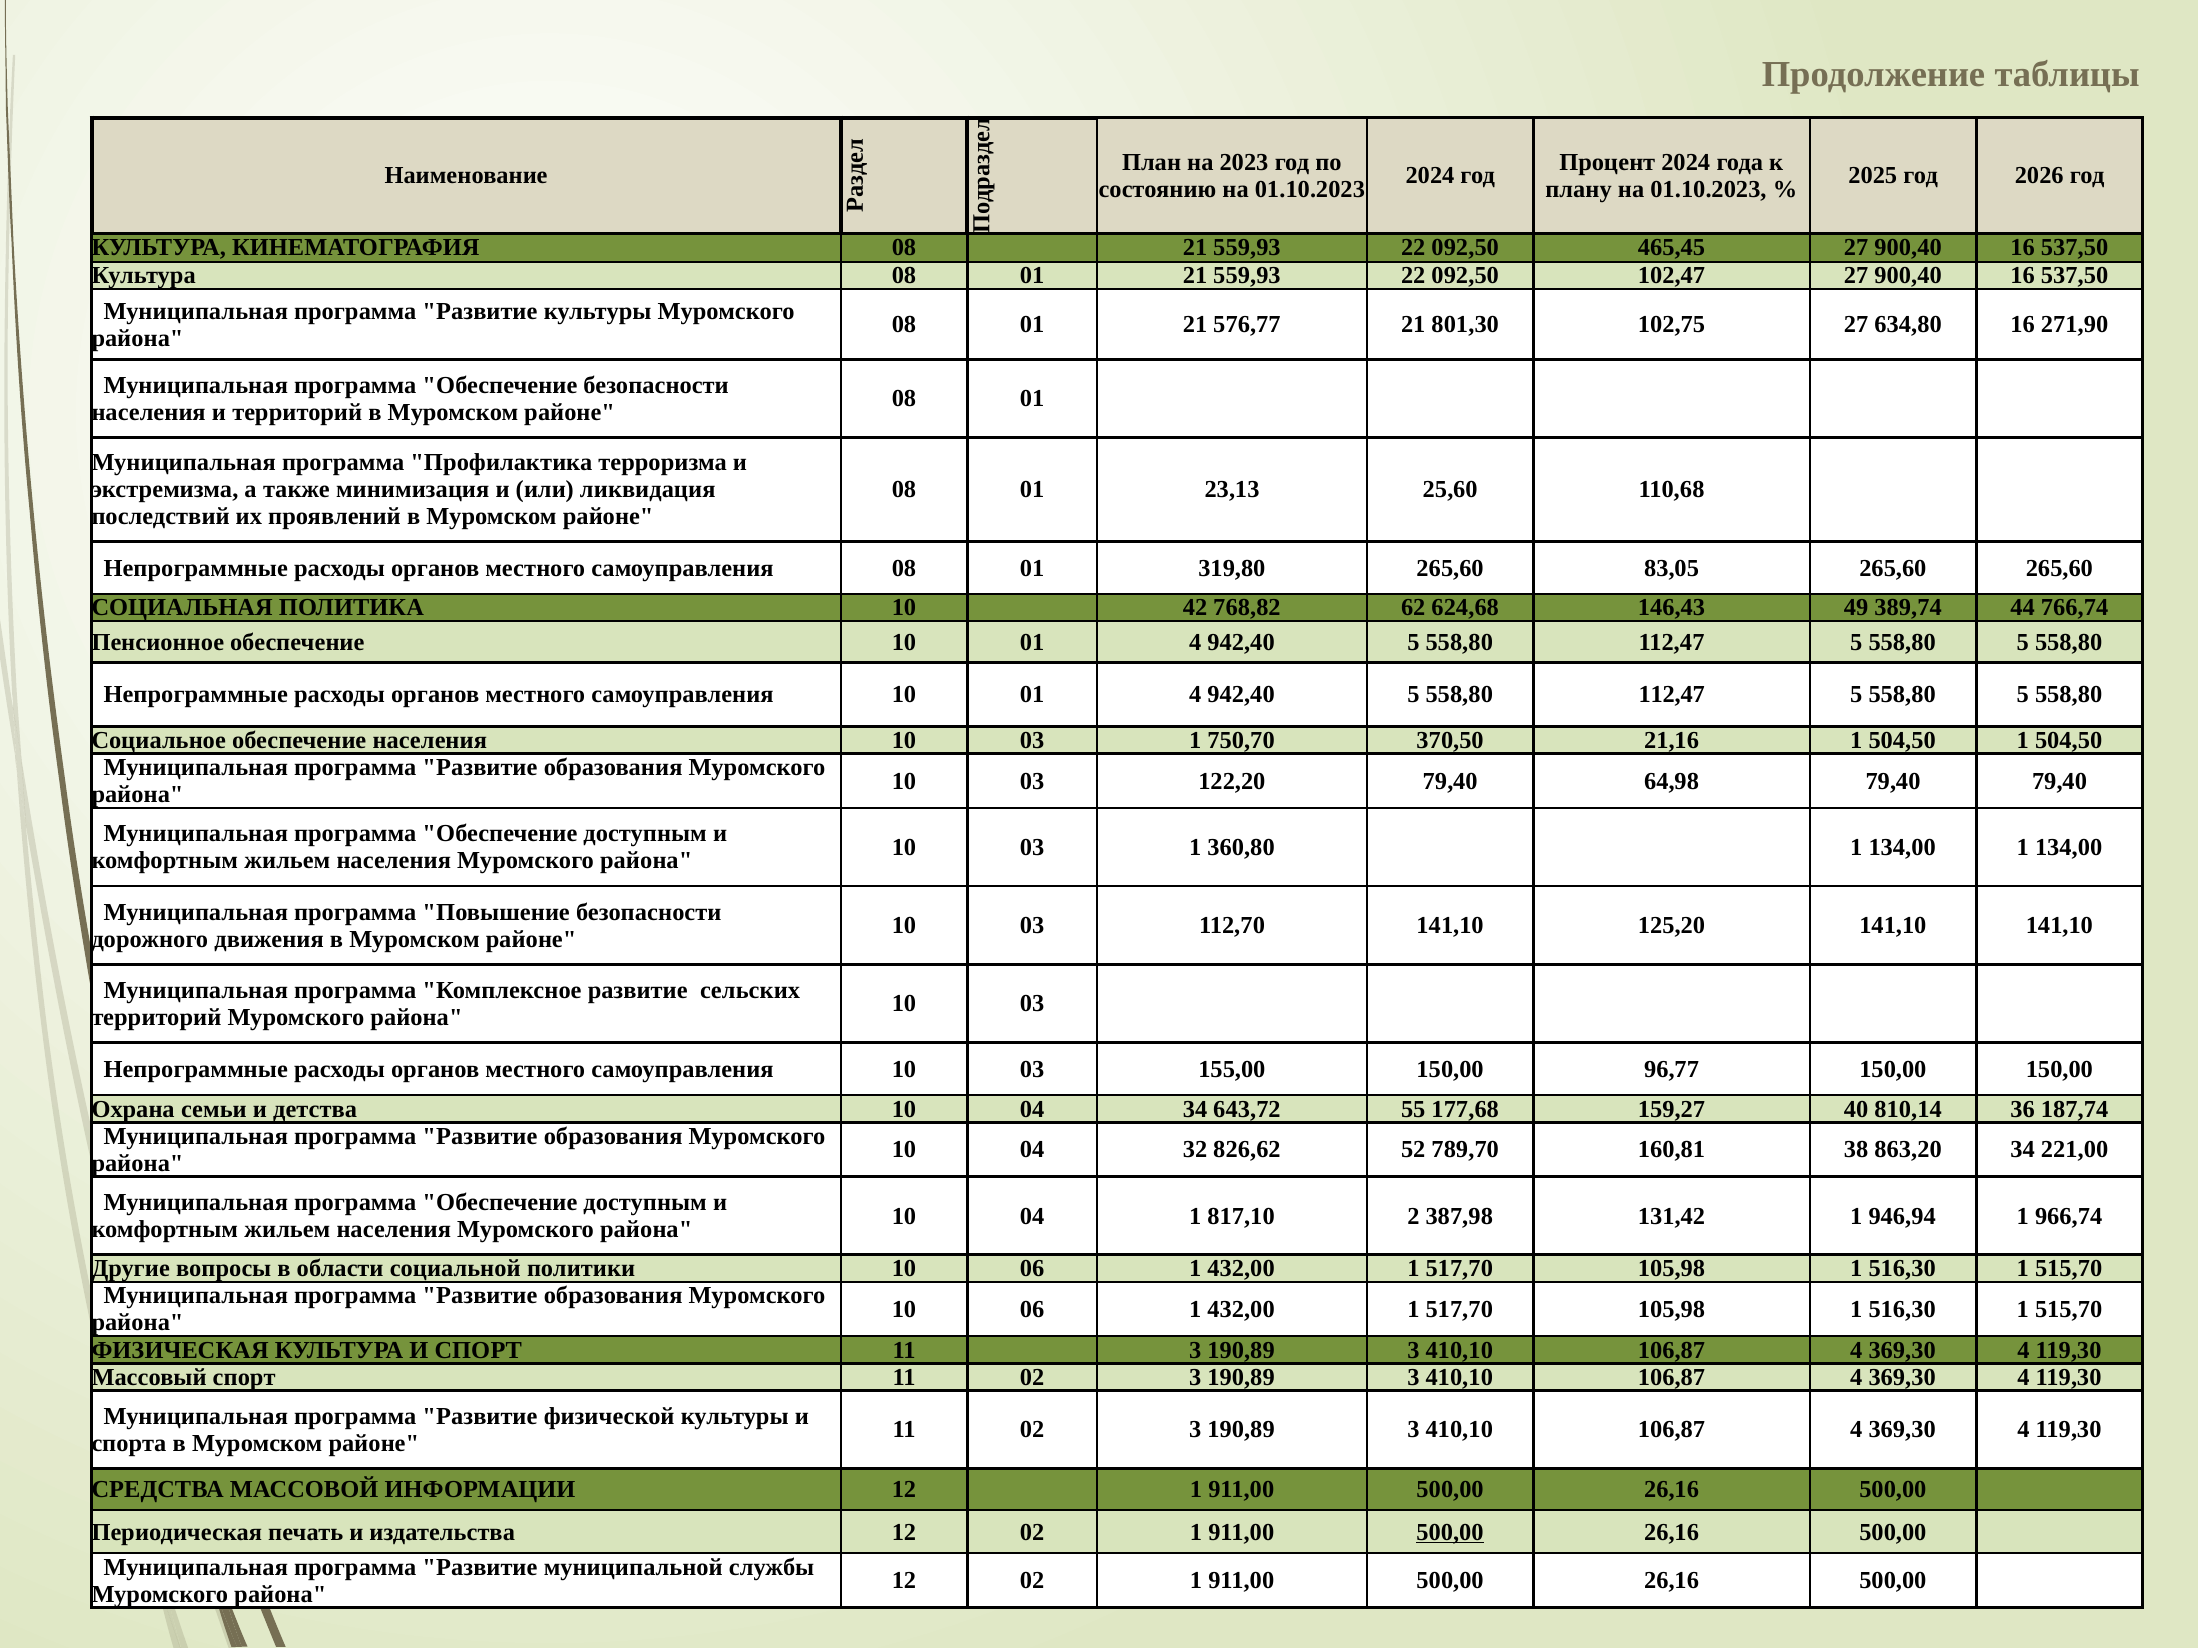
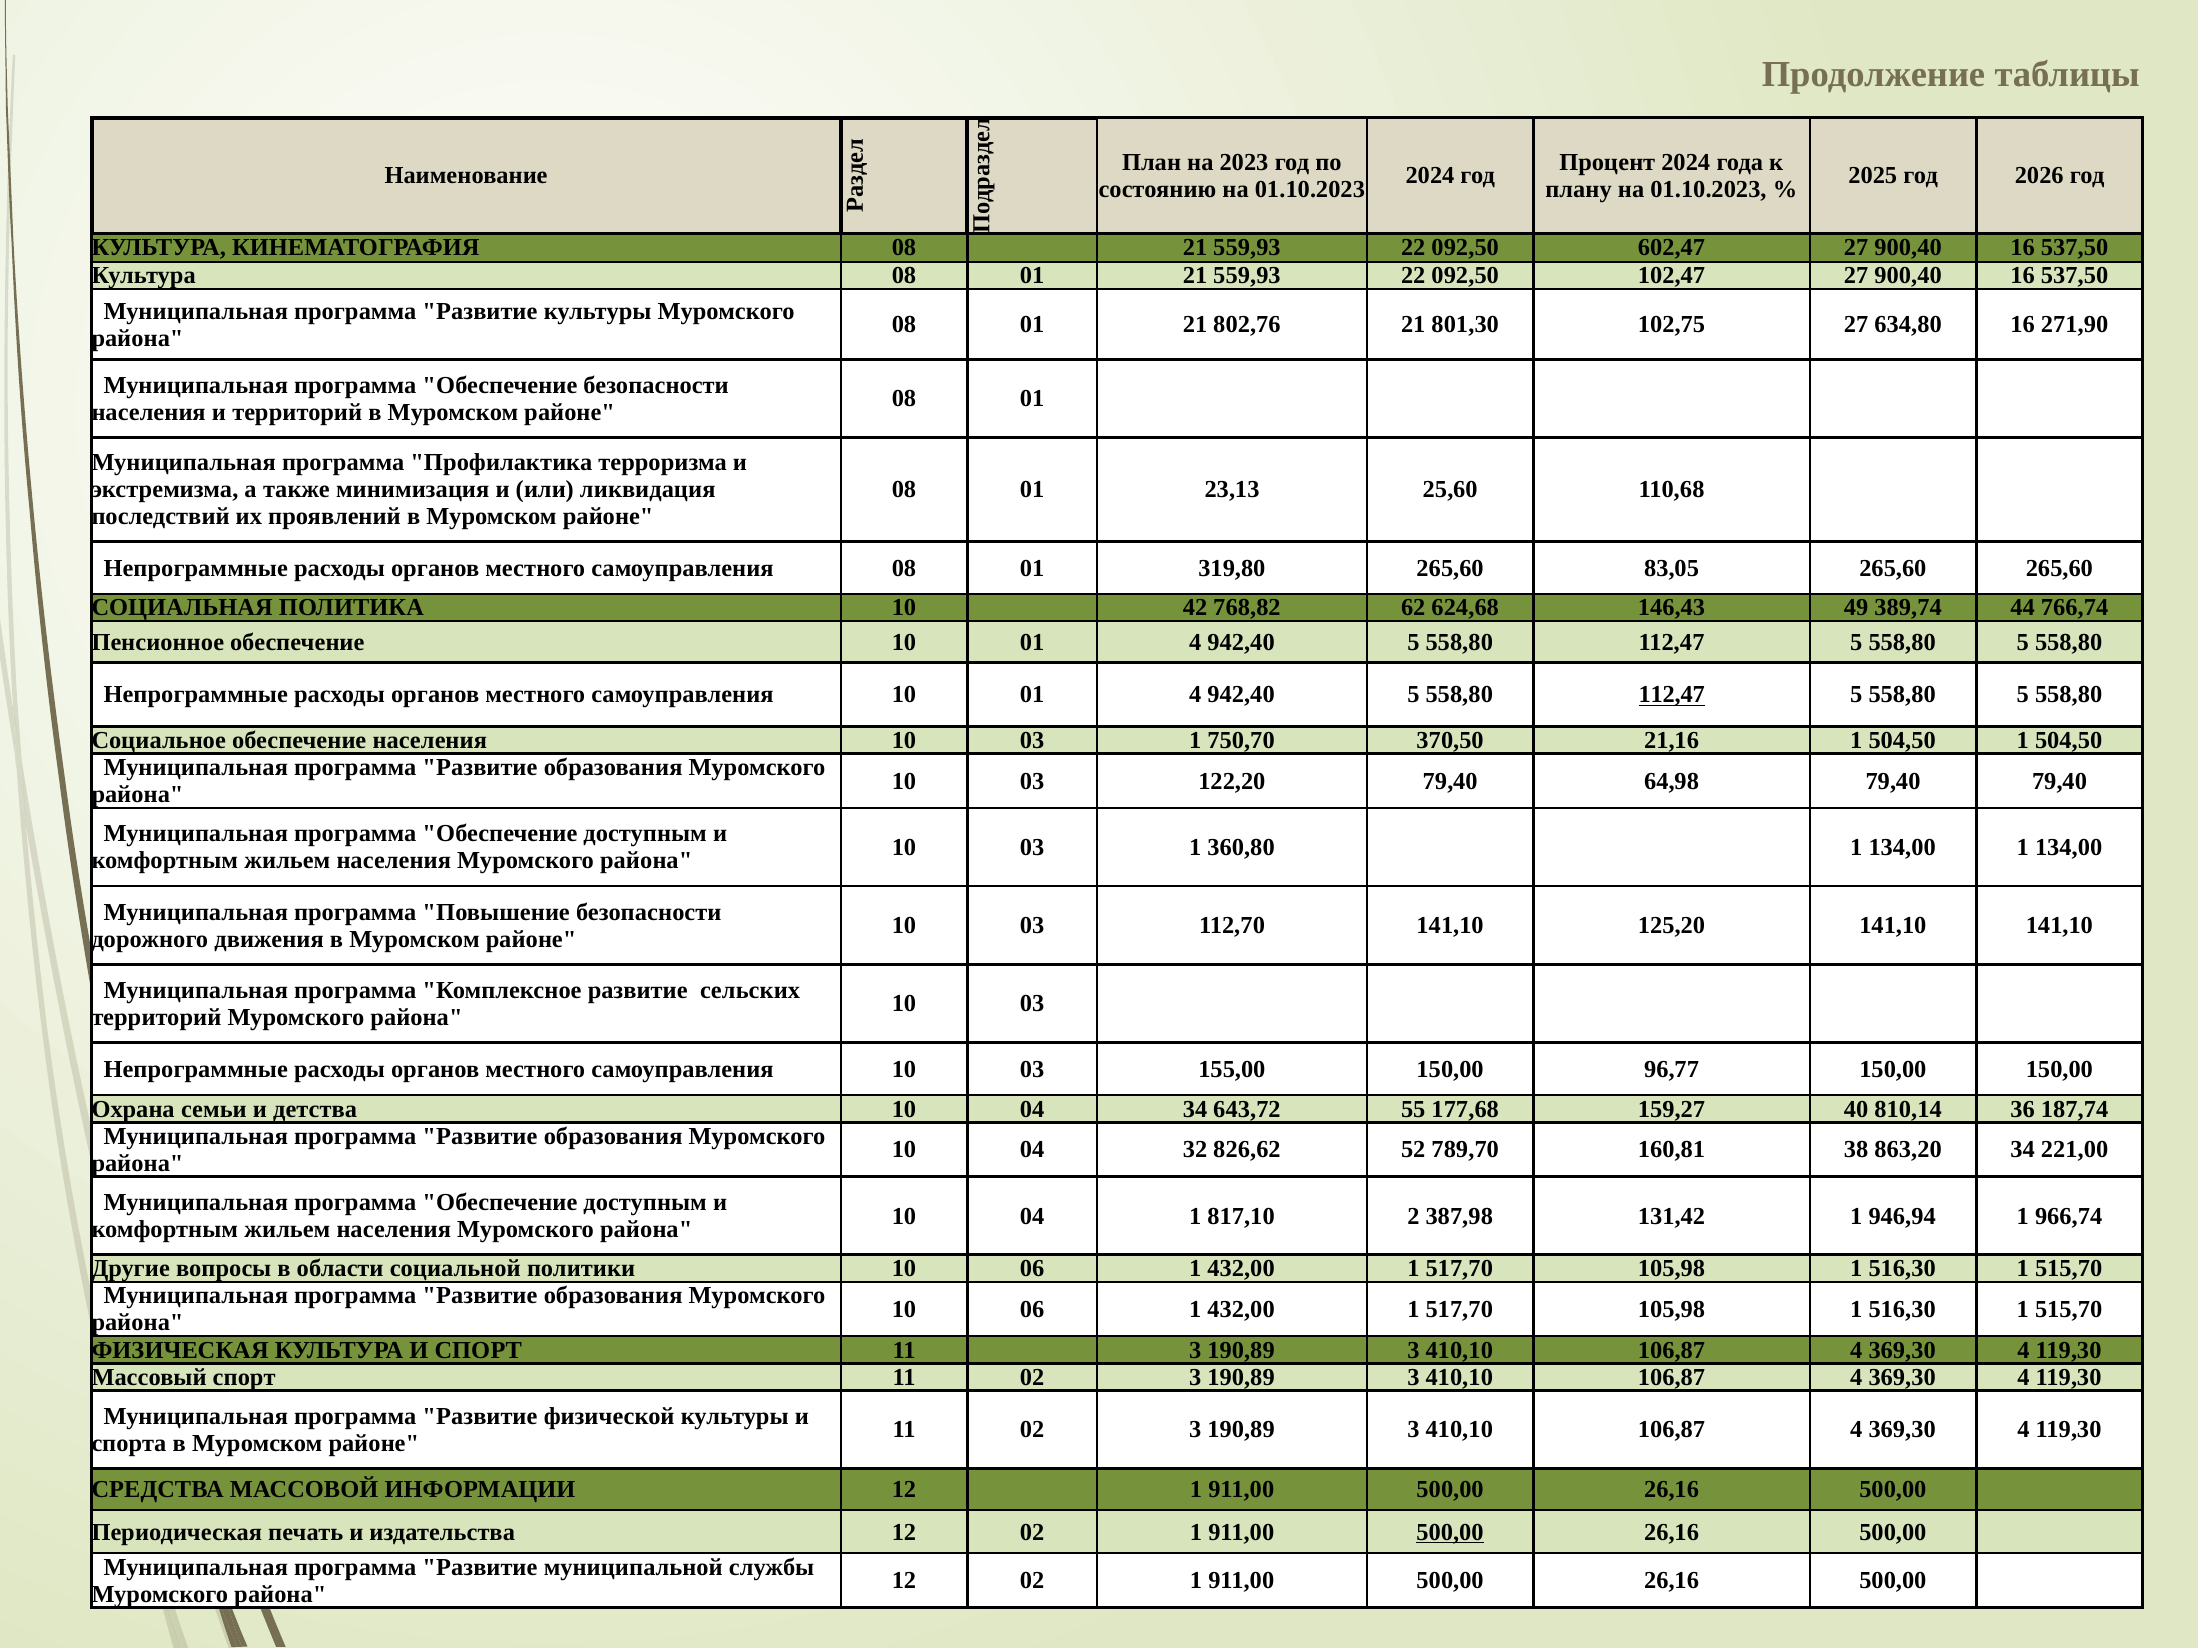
465,45: 465,45 -> 602,47 (1671, 248)
576,77: 576,77 -> 802,76 (1247, 325)
112,47 underline: none -> present (1672, 695)
